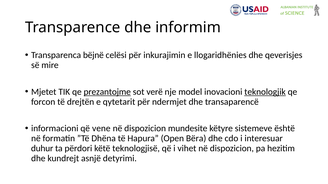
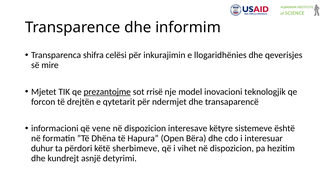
bëjnë: bëjnë -> shifra (93, 55)
verë: verë -> rrisë (155, 92)
teknologjik underline: present -> none (265, 92)
mundesite: mundesite -> interesave (188, 129)
teknologjisë: teknologjisë -> sherbimeve (136, 149)
